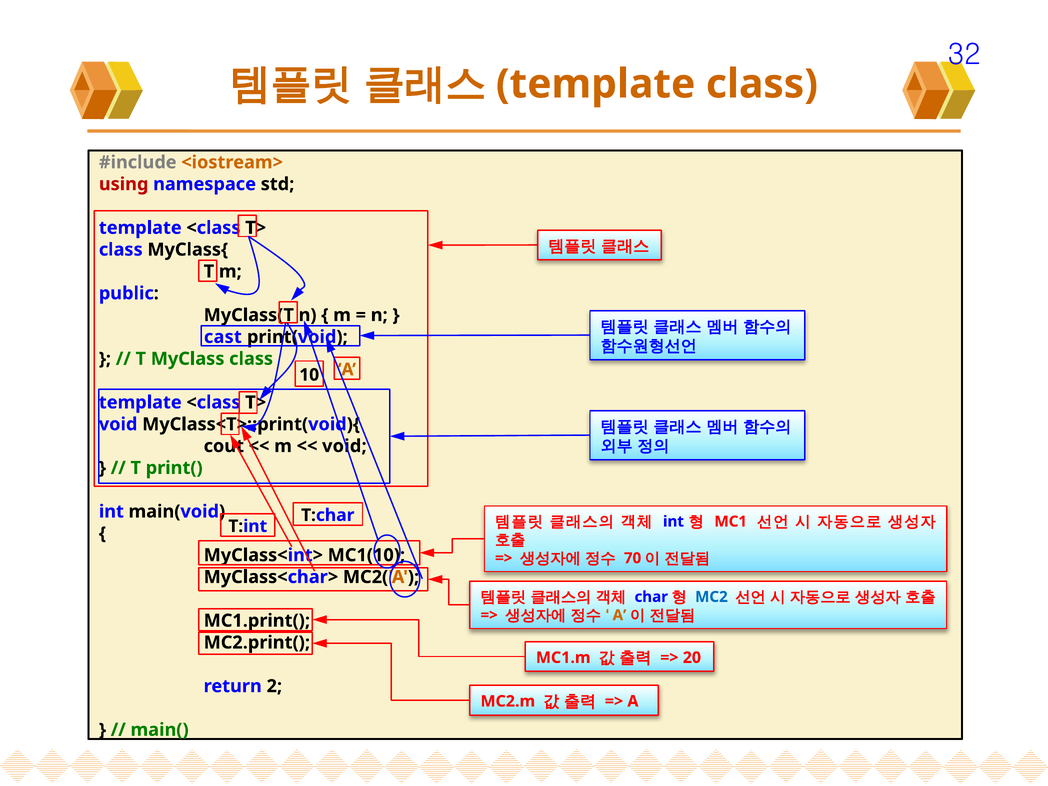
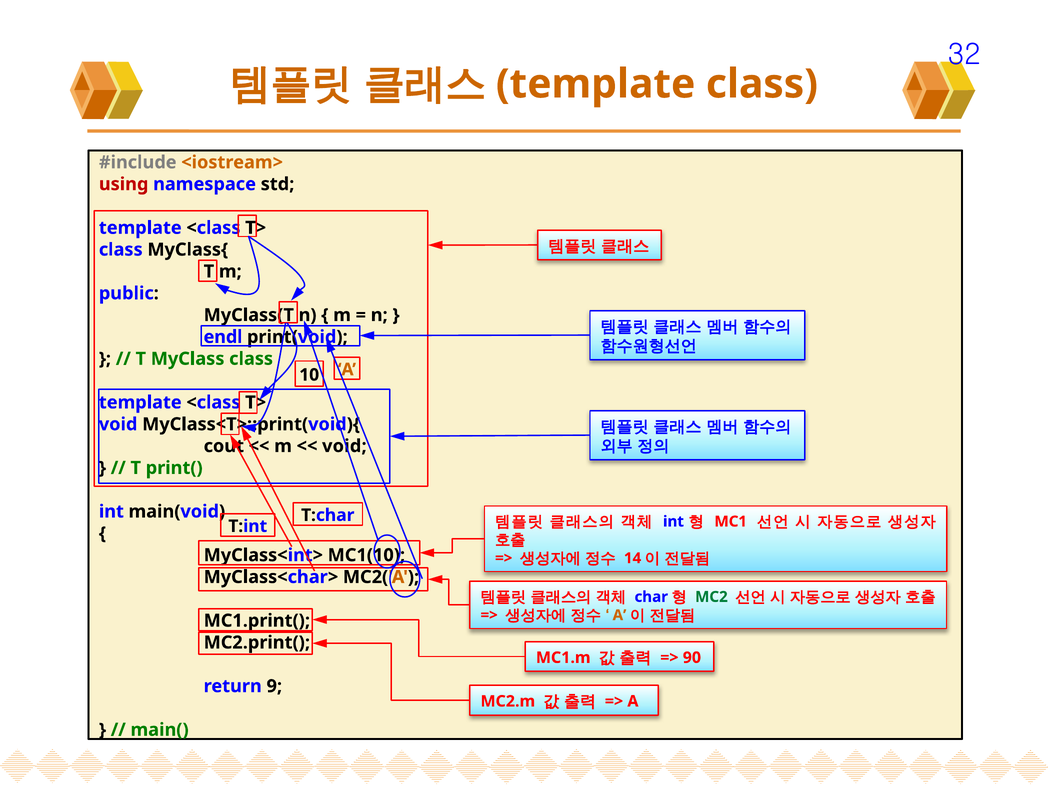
cast: cast -> endl (223, 337)
70: 70 -> 14 (633, 558)
MC2 colour: blue -> green (711, 597)
20: 20 -> 90 (692, 658)
2: 2 -> 9 (274, 686)
